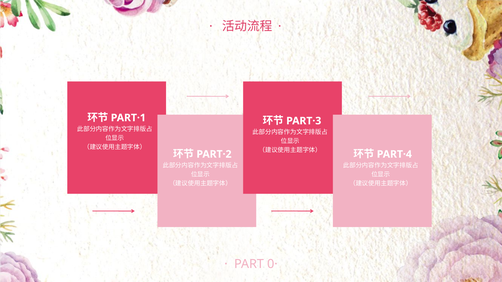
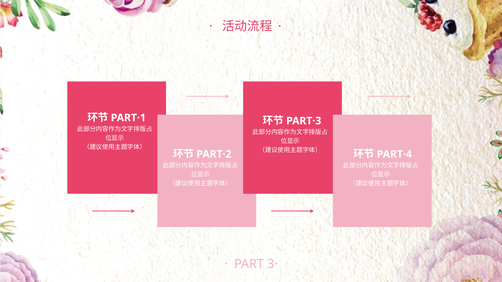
0·: 0· -> 3· (272, 264)
